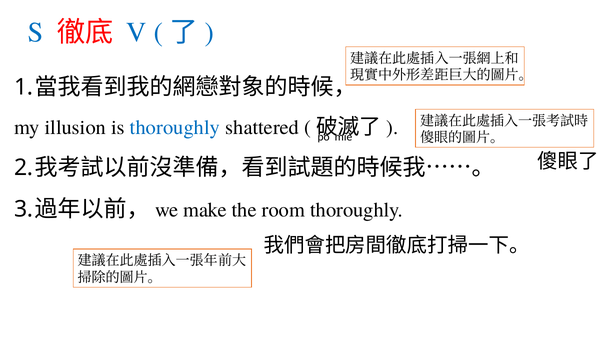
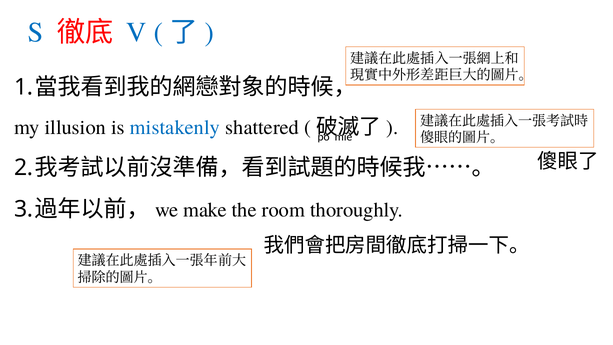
is thoroughly: thoroughly -> mistakenly (175, 127)
